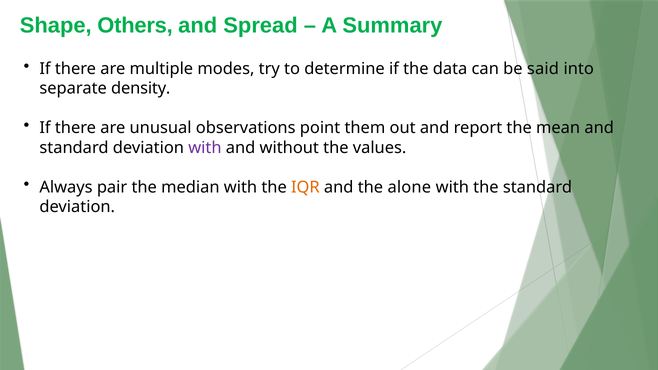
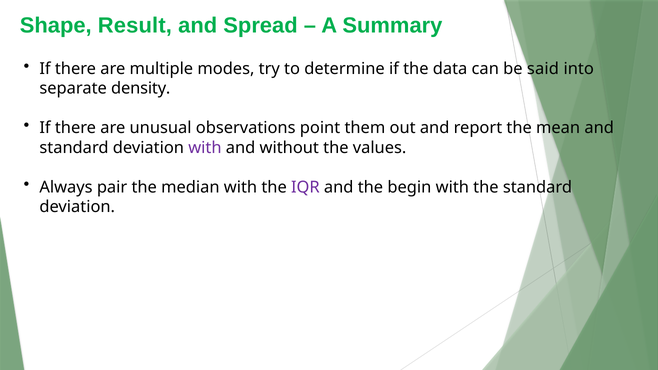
Others: Others -> Result (135, 25)
IQR colour: orange -> purple (305, 187)
alone: alone -> begin (409, 187)
